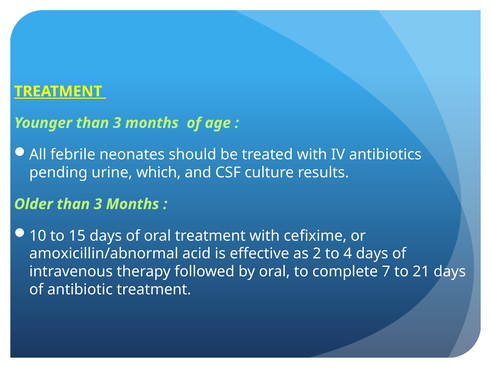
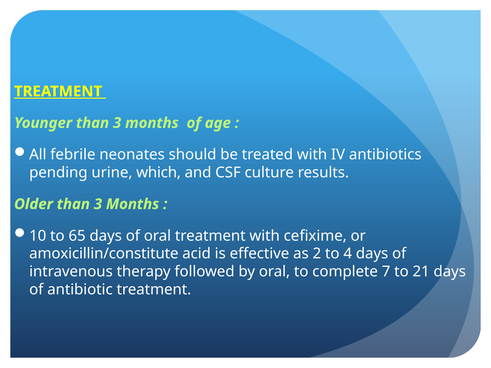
15: 15 -> 65 (77, 236)
amoxicillin/abnormal: amoxicillin/abnormal -> amoxicillin/constitute (104, 254)
